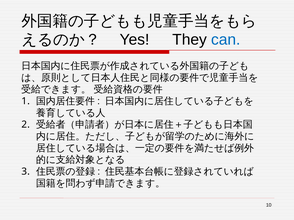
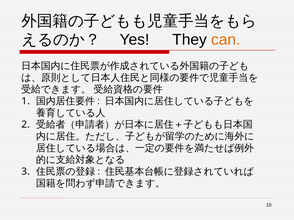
can colour: blue -> orange (226, 40)
